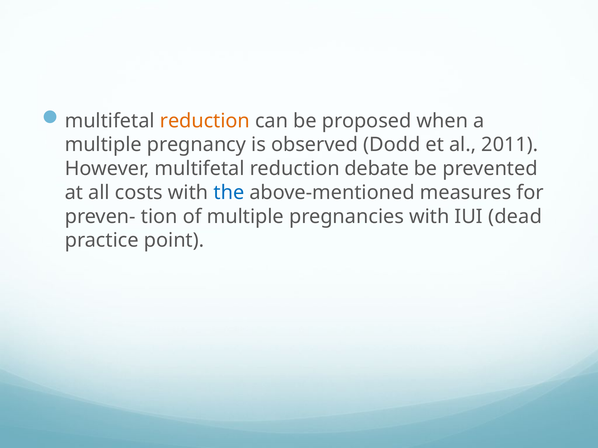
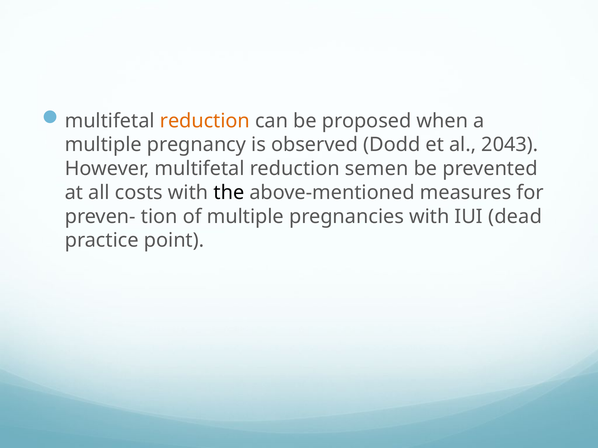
2011: 2011 -> 2043 (510, 145)
debate: debate -> semen (377, 169)
the colour: blue -> black (229, 193)
